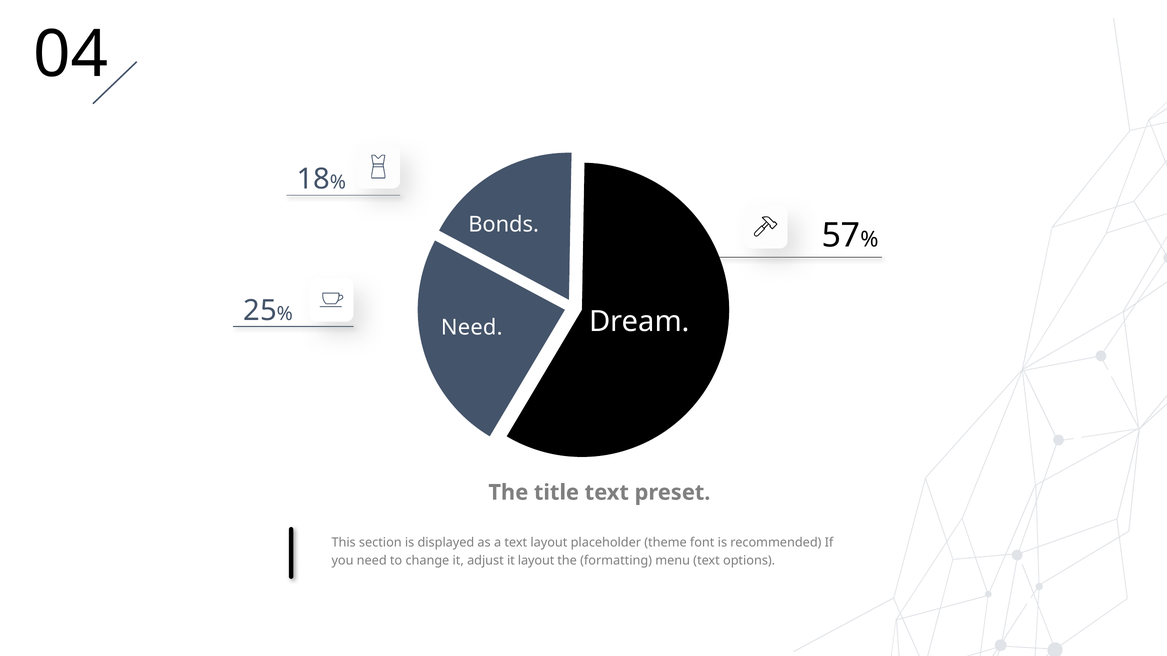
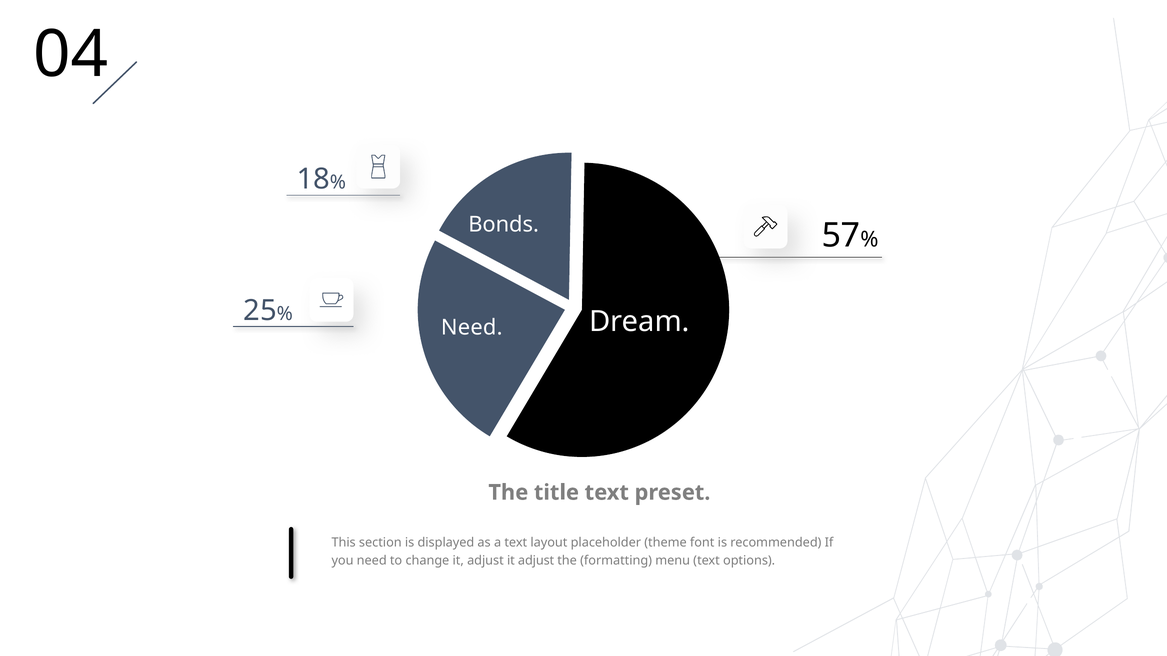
adjust it layout: layout -> adjust (536, 561)
